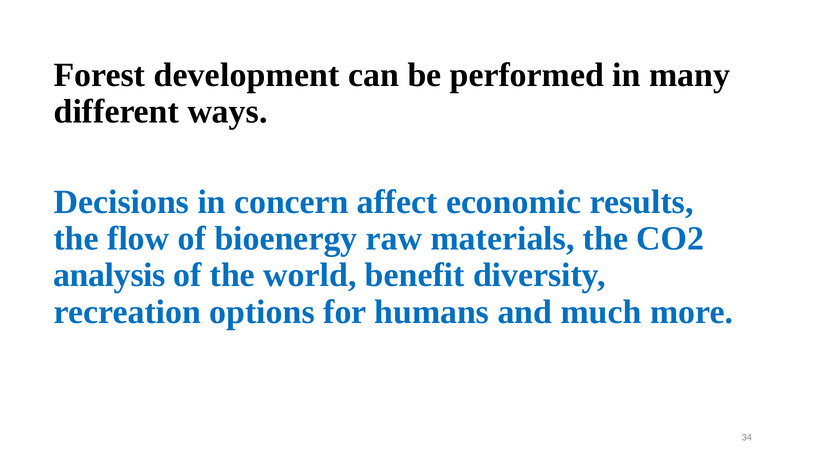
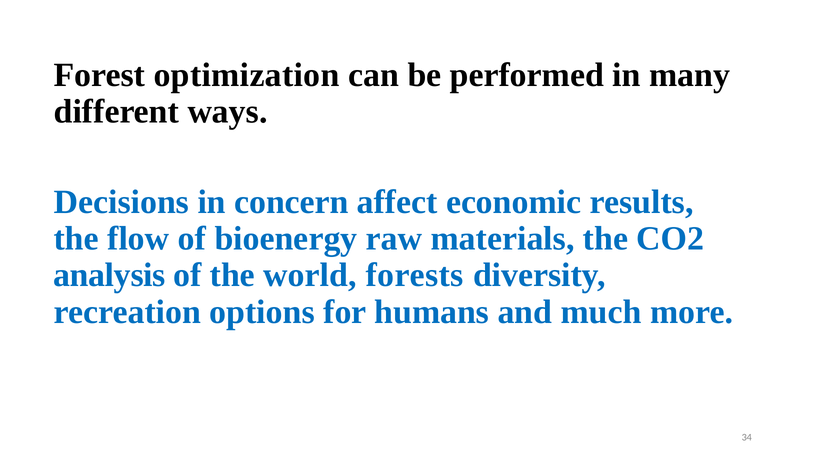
development: development -> optimization (247, 75)
benefit: benefit -> forests (415, 275)
